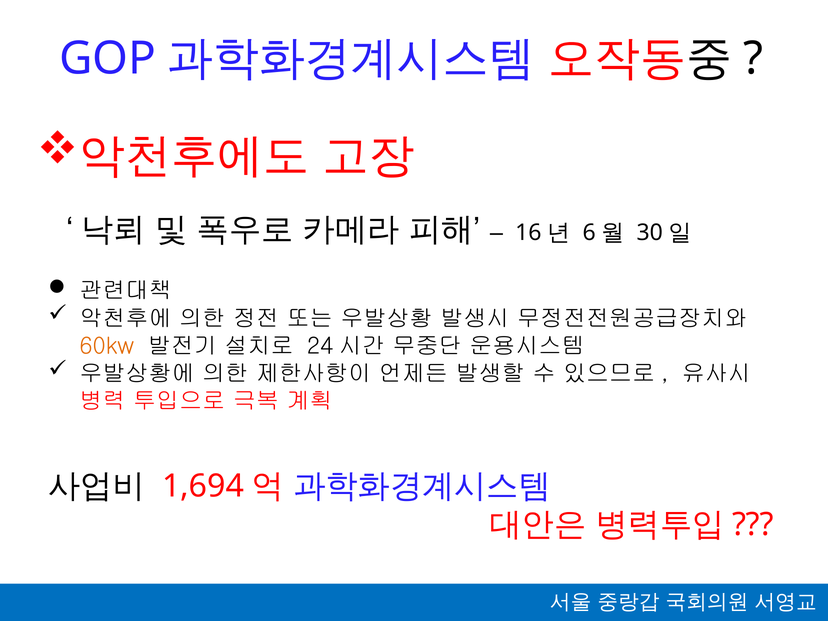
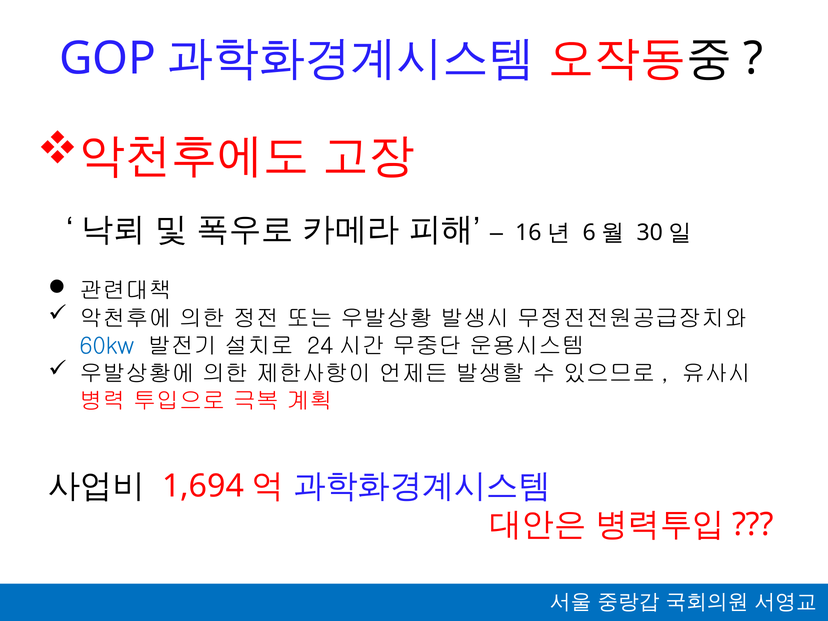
60kw colour: orange -> blue (107, 346)
